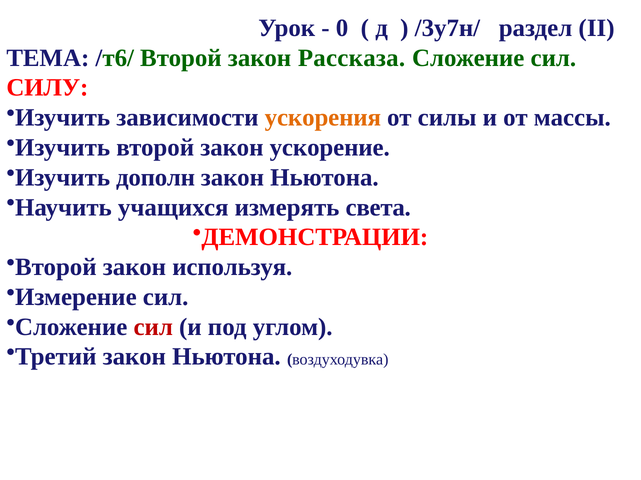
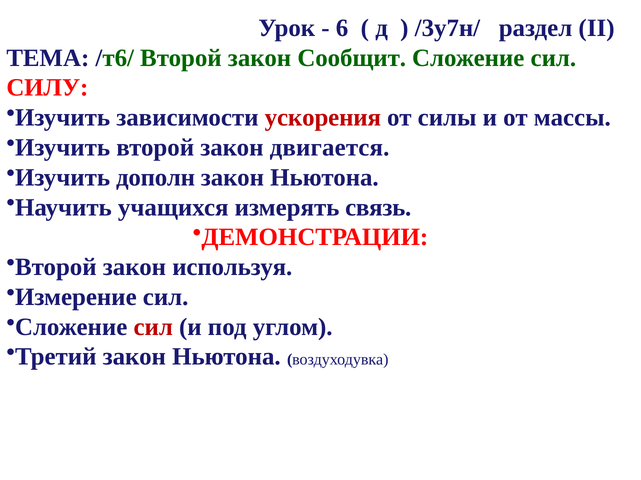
0: 0 -> 6 (342, 28)
Рассказа: Рассказа -> Сообщит (352, 58)
ускорения colour: orange -> red (323, 118)
ускорение: ускорение -> двигается (330, 148)
света: света -> связь (378, 208)
